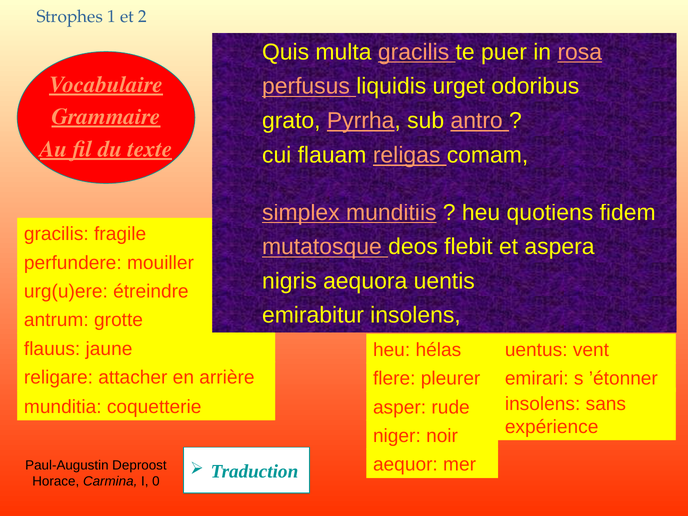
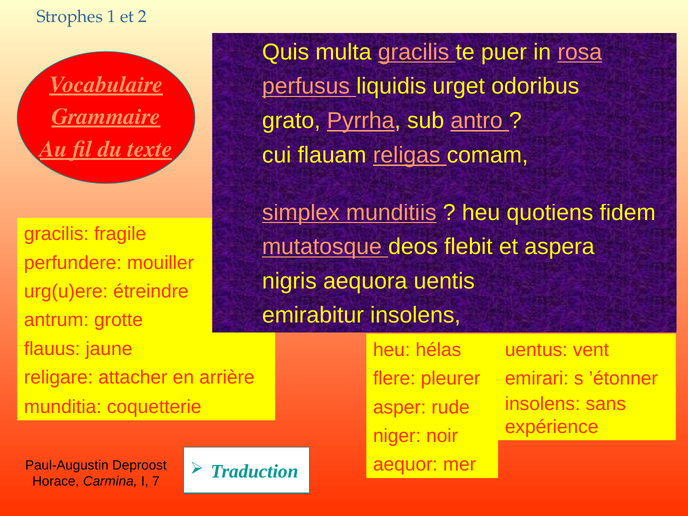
0: 0 -> 7 (156, 481)
